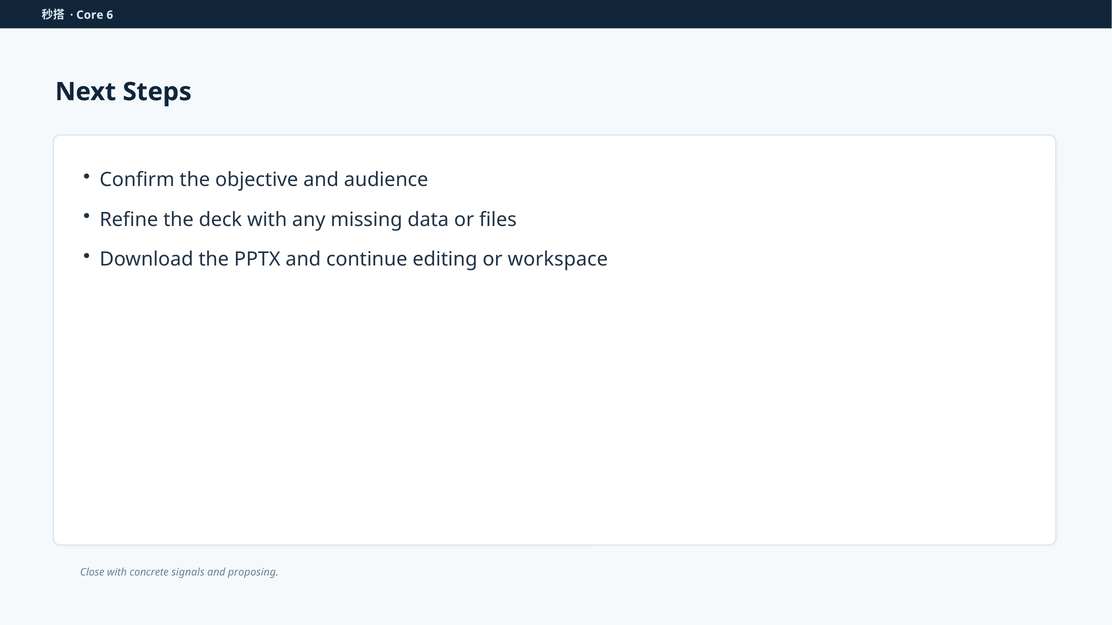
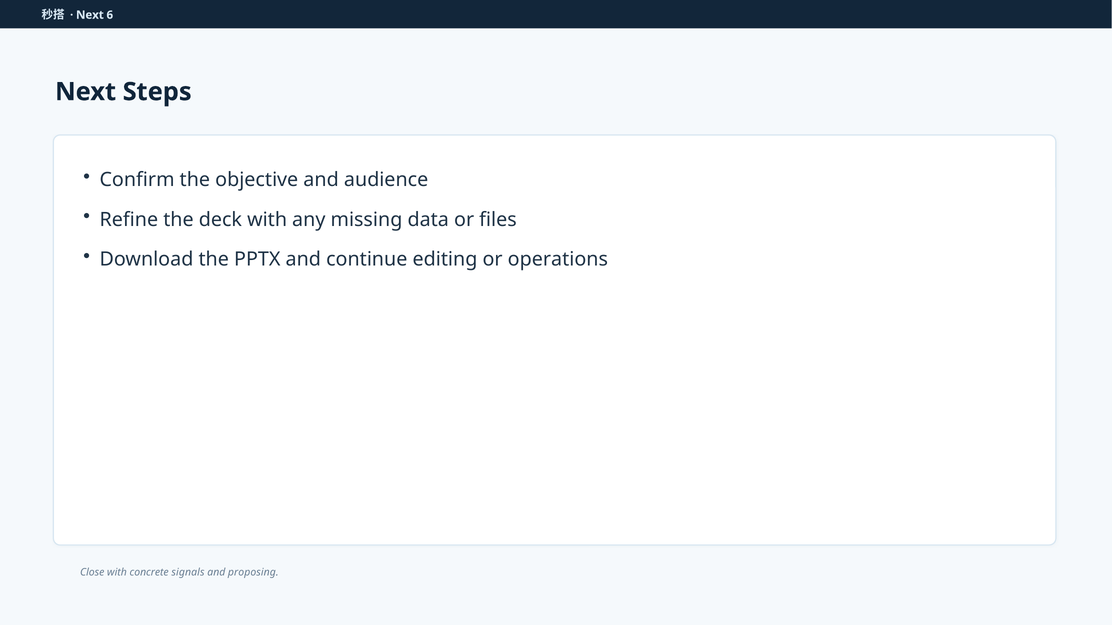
Core: Core -> Next (90, 15)
workspace: workspace -> operations (558, 260)
